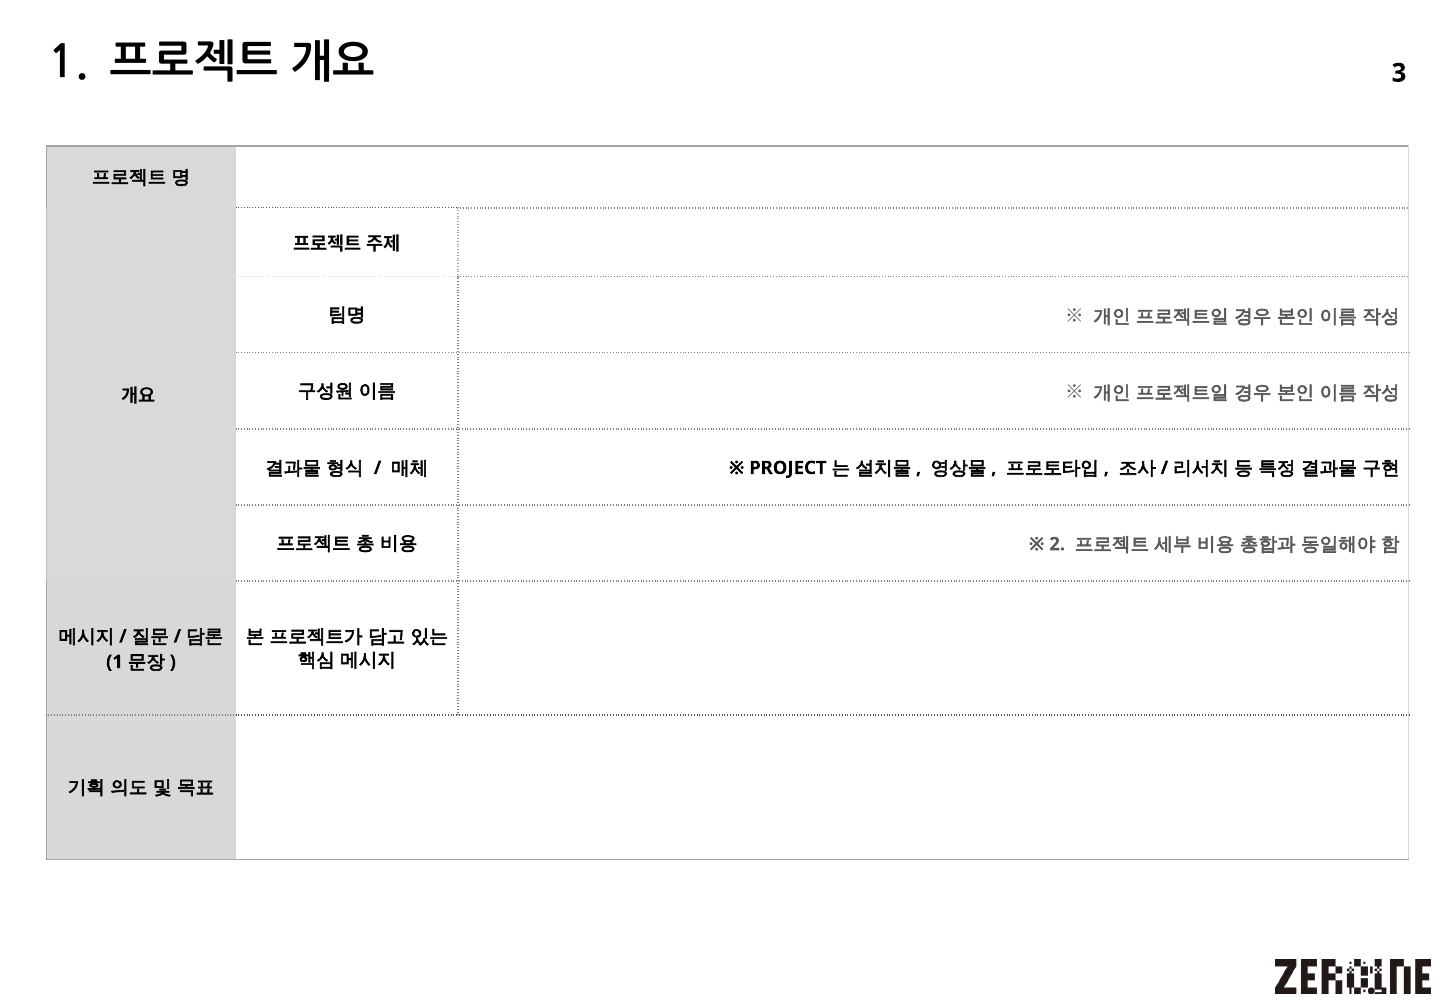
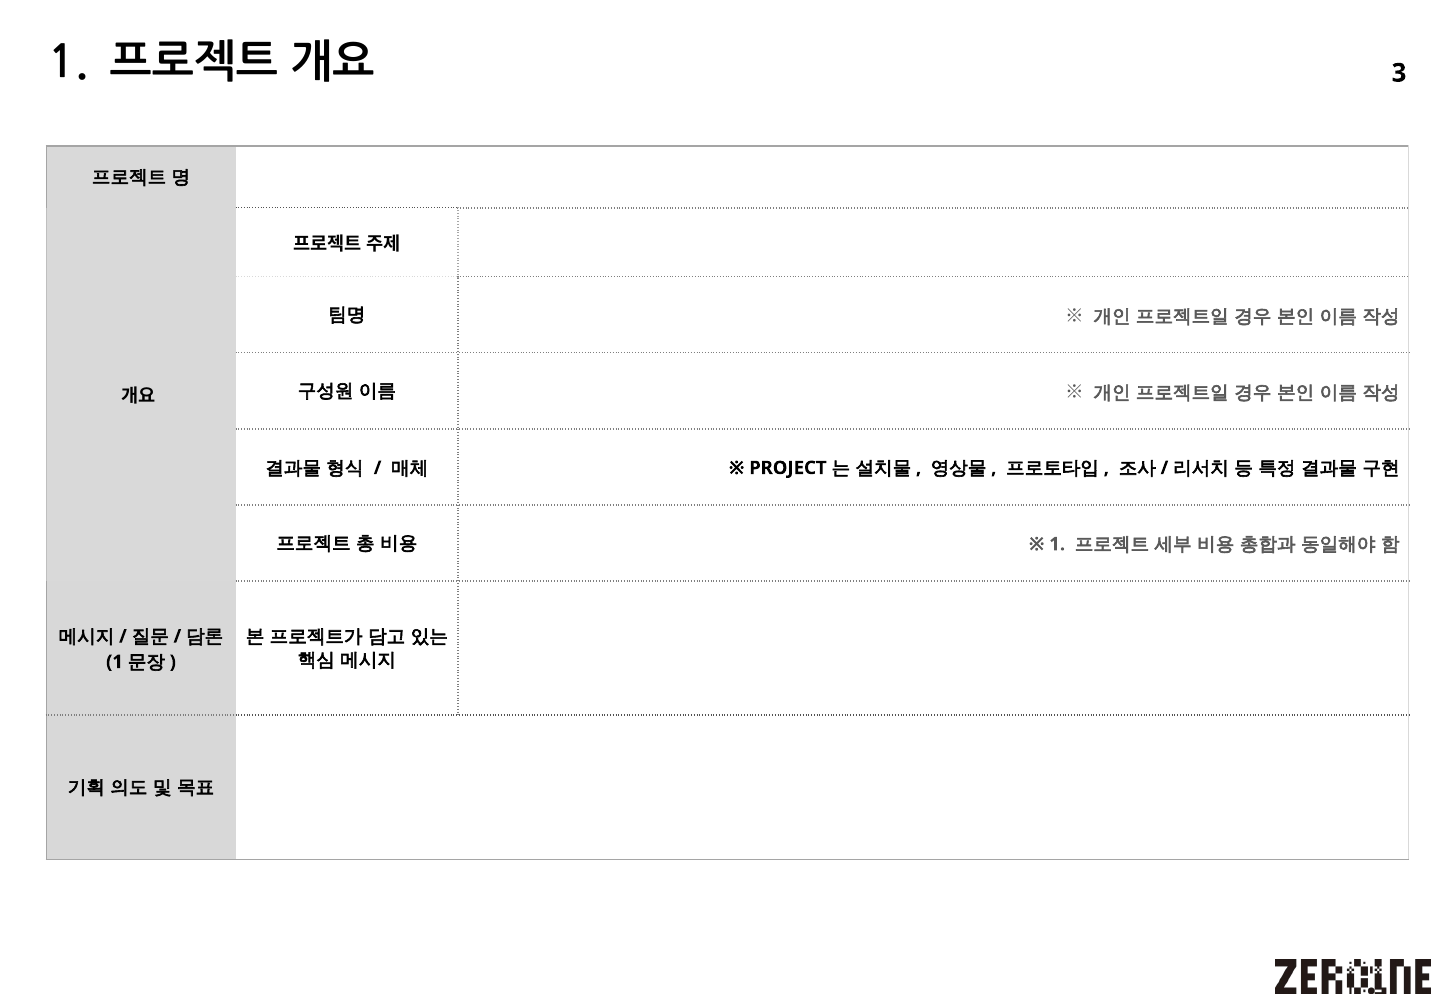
2: 2 -> 1 (1057, 544)
